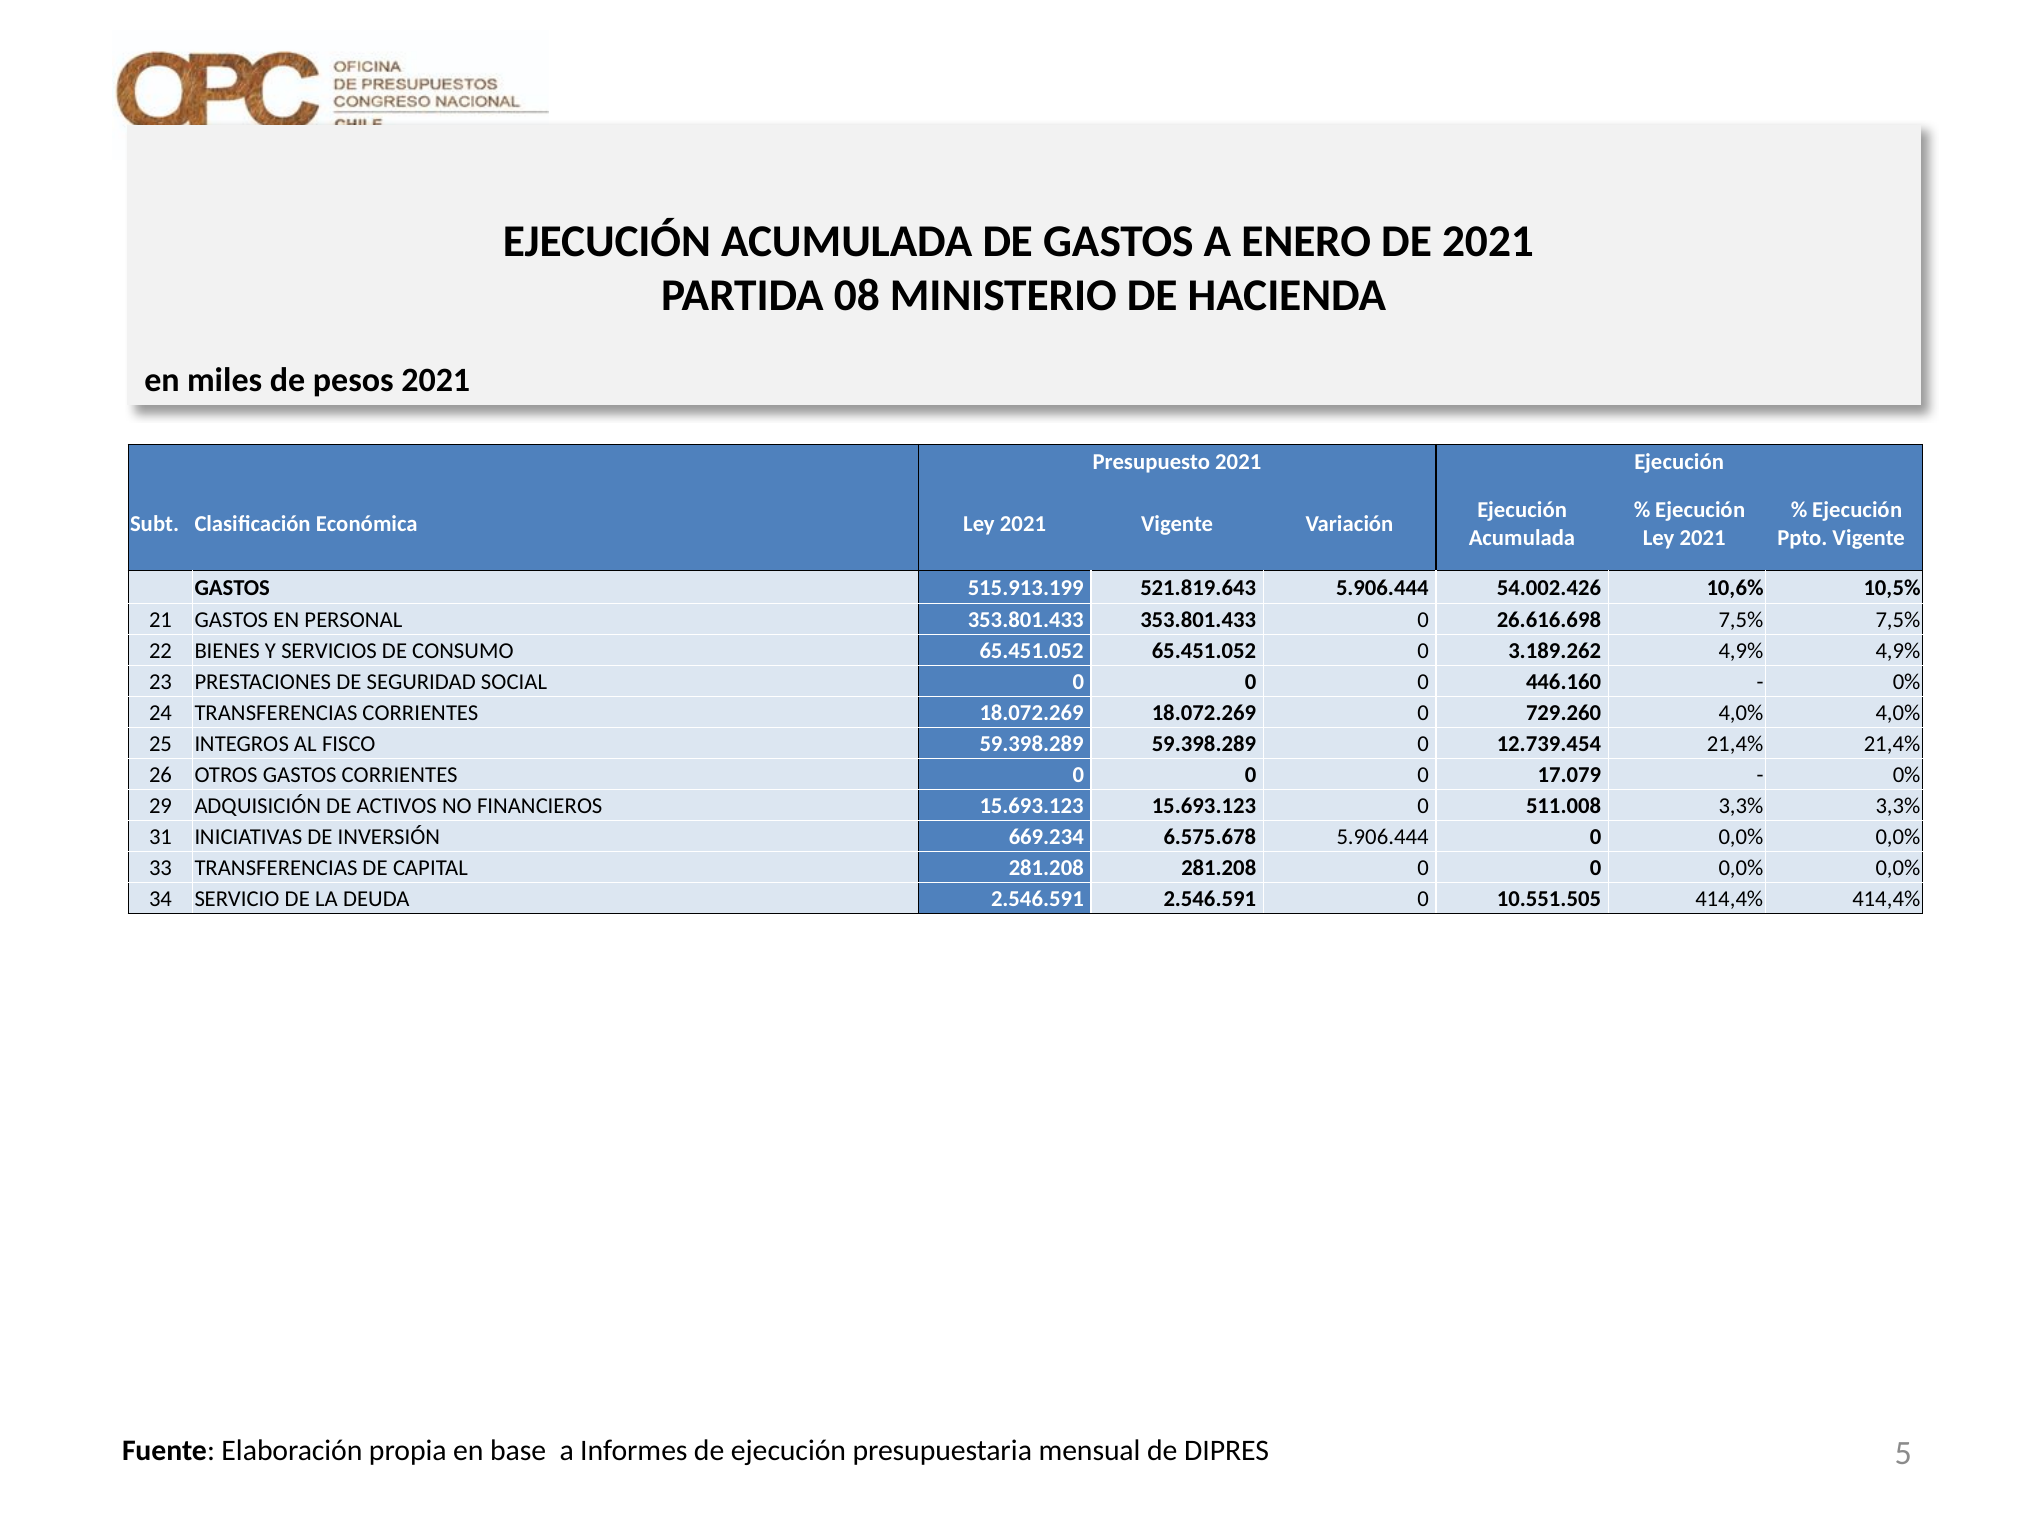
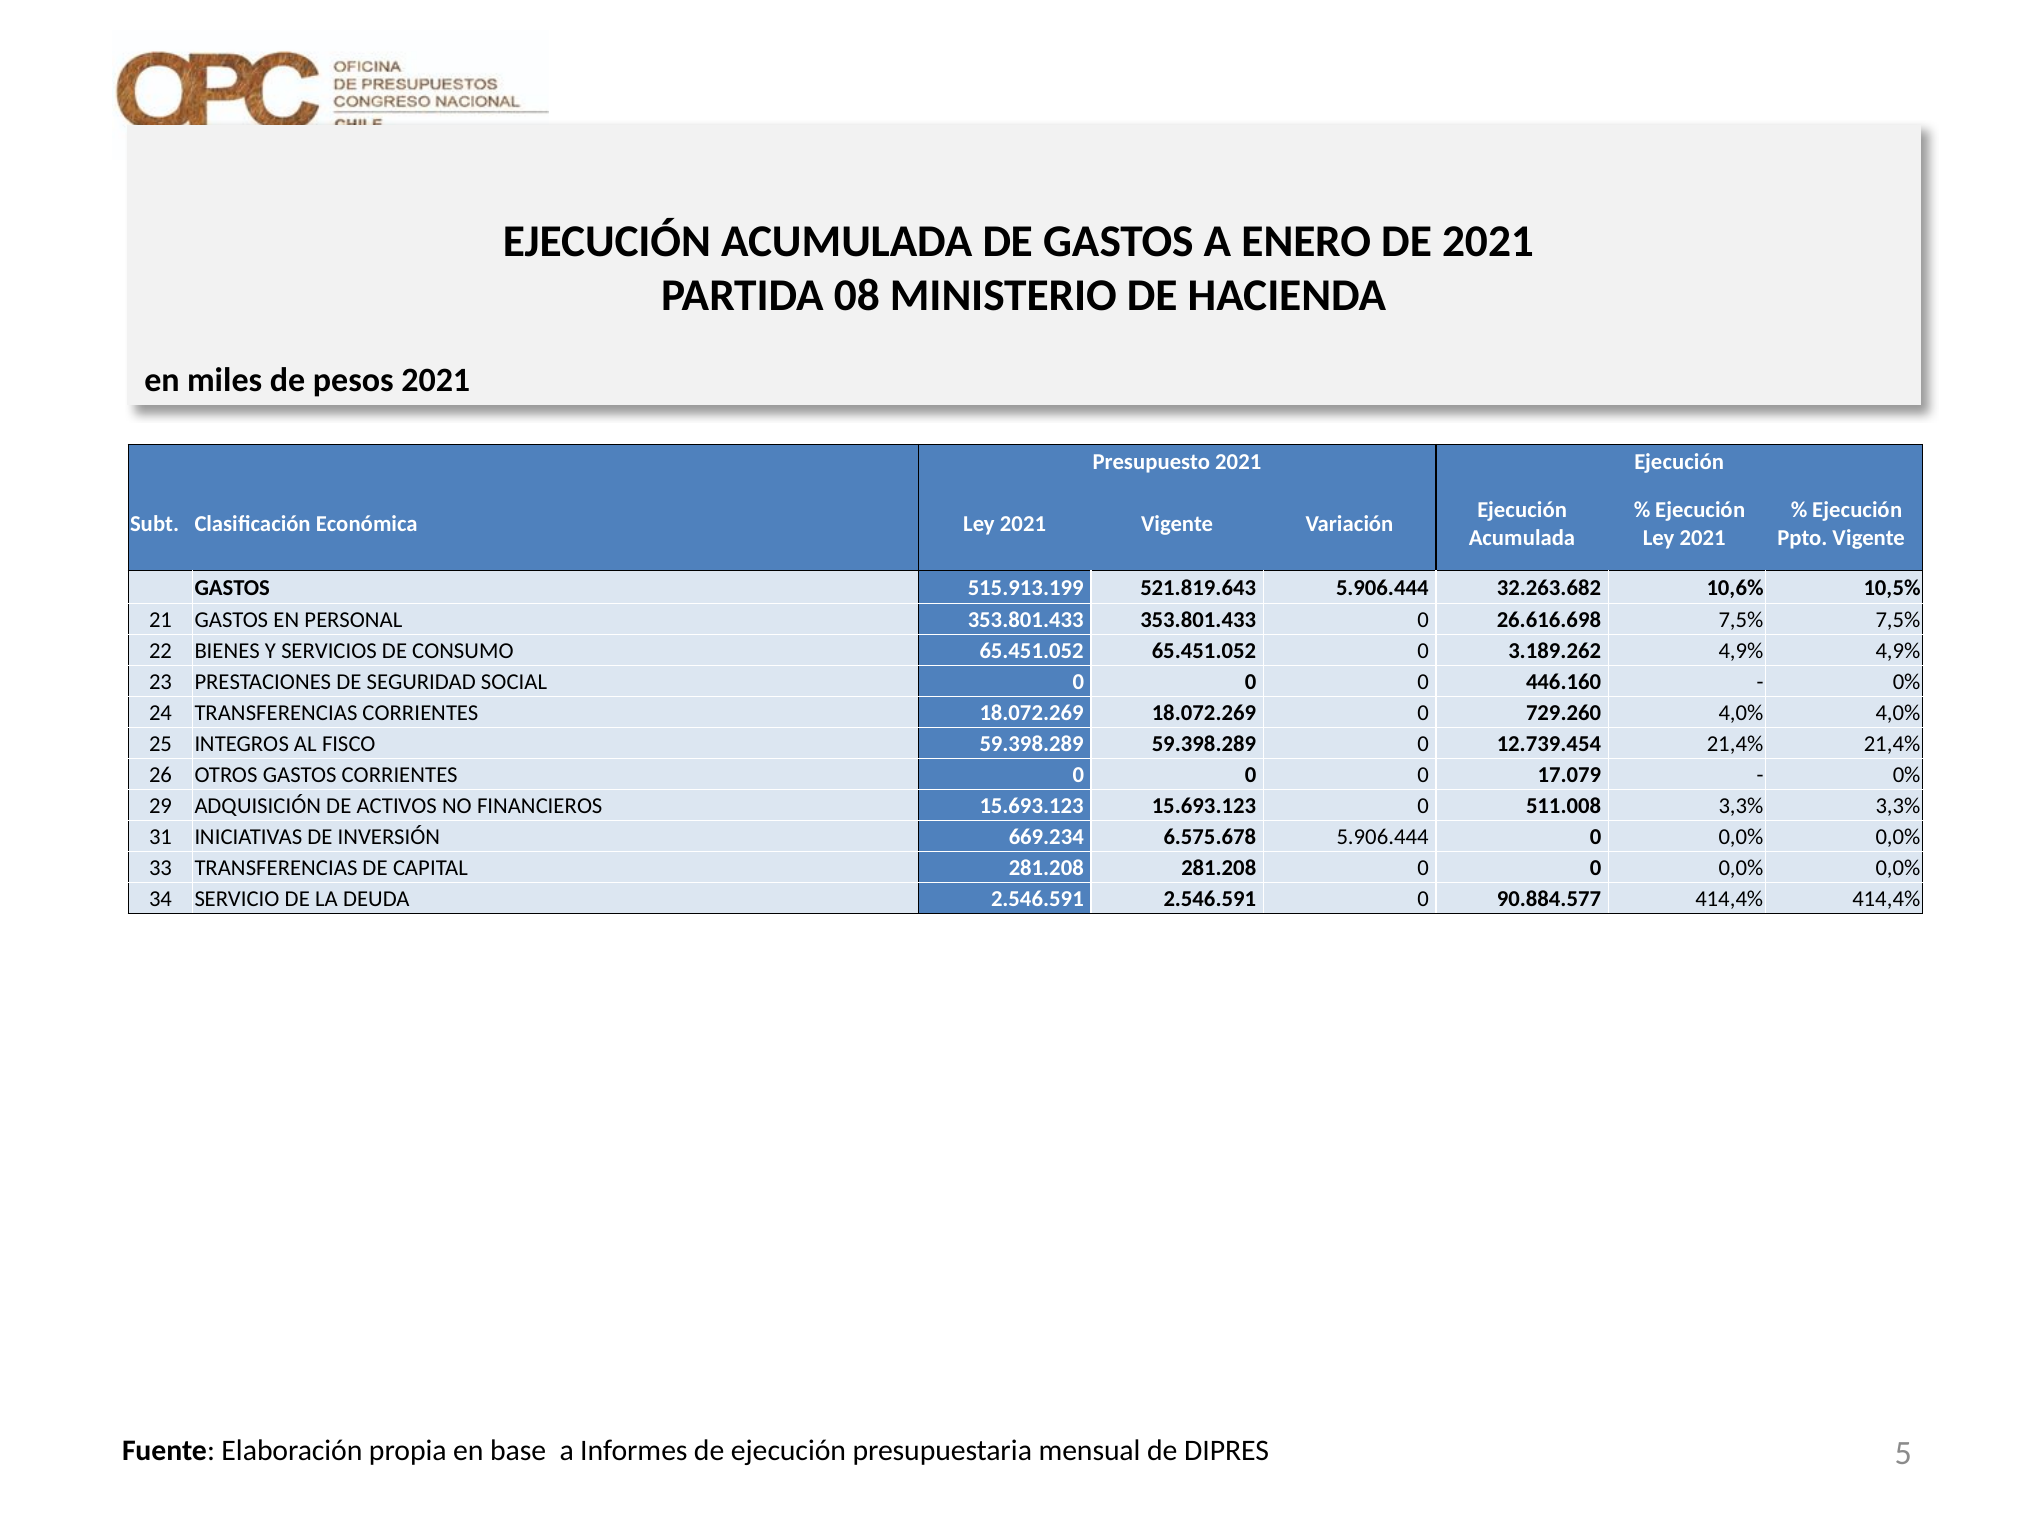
54.002.426: 54.002.426 -> 32.263.682 (1549, 588)
10.551.505: 10.551.505 -> 90.884.577 (1549, 899)
